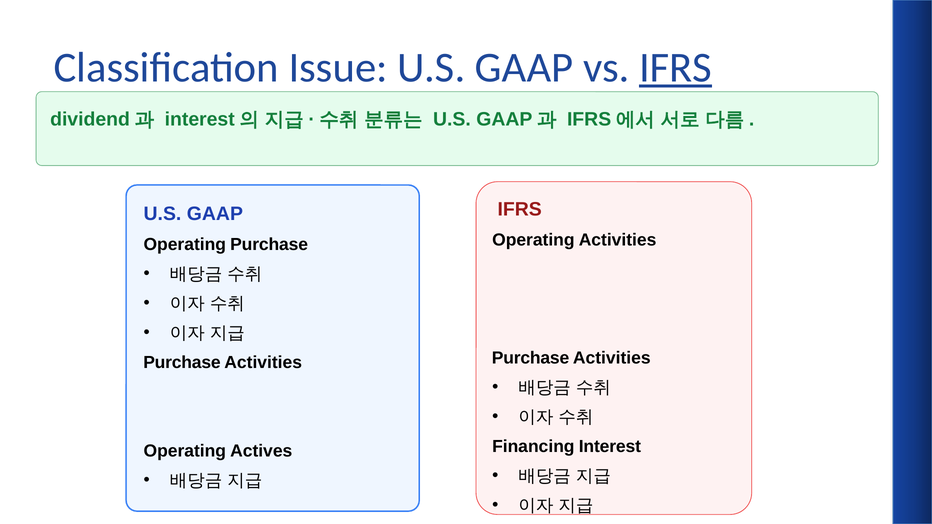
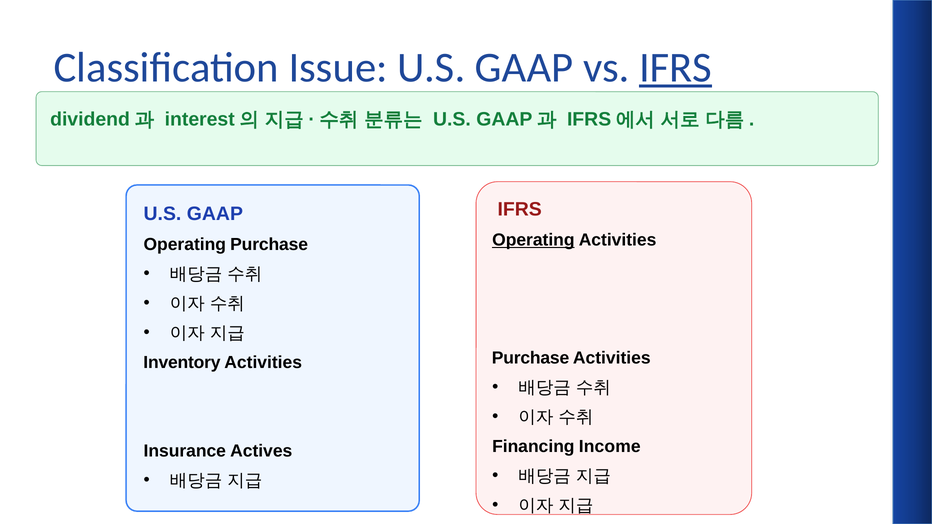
Operating underline: none -> present (533, 240)
Purchase: Purchase -> Inventory (182, 362)
Interest: Interest -> Income (610, 447)
Operating: Operating -> Insurance (185, 451)
